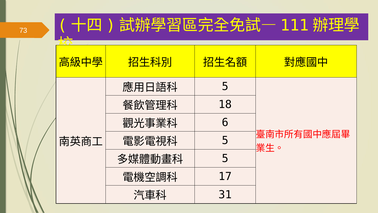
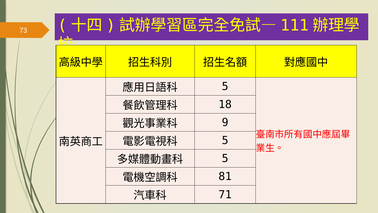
6: 6 -> 9 (225, 122)
17: 17 -> 81 (225, 176)
31: 31 -> 71 (225, 194)
